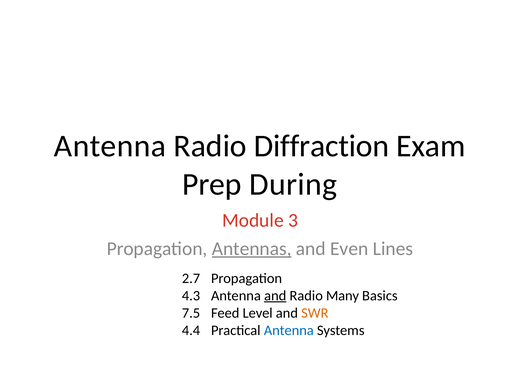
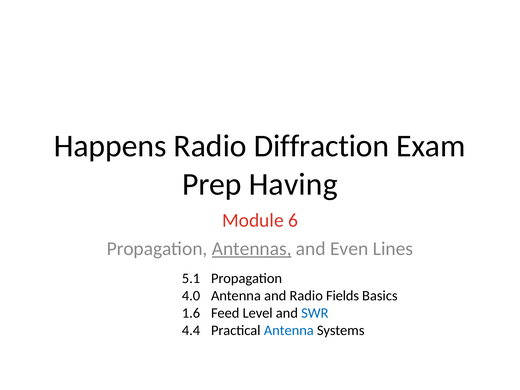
Antenna: Antenna -> Happens (110, 146)
During: During -> Having (293, 184)
3: 3 -> 6 (293, 221)
2.7: 2.7 -> 5.1 (191, 278)
4.3: 4.3 -> 4.0 (191, 296)
and underline: present -> none (275, 296)
Many: Many -> Fields (343, 296)
7.5: 7.5 -> 1.6 (191, 313)
SWR colour: orange -> blue (315, 313)
